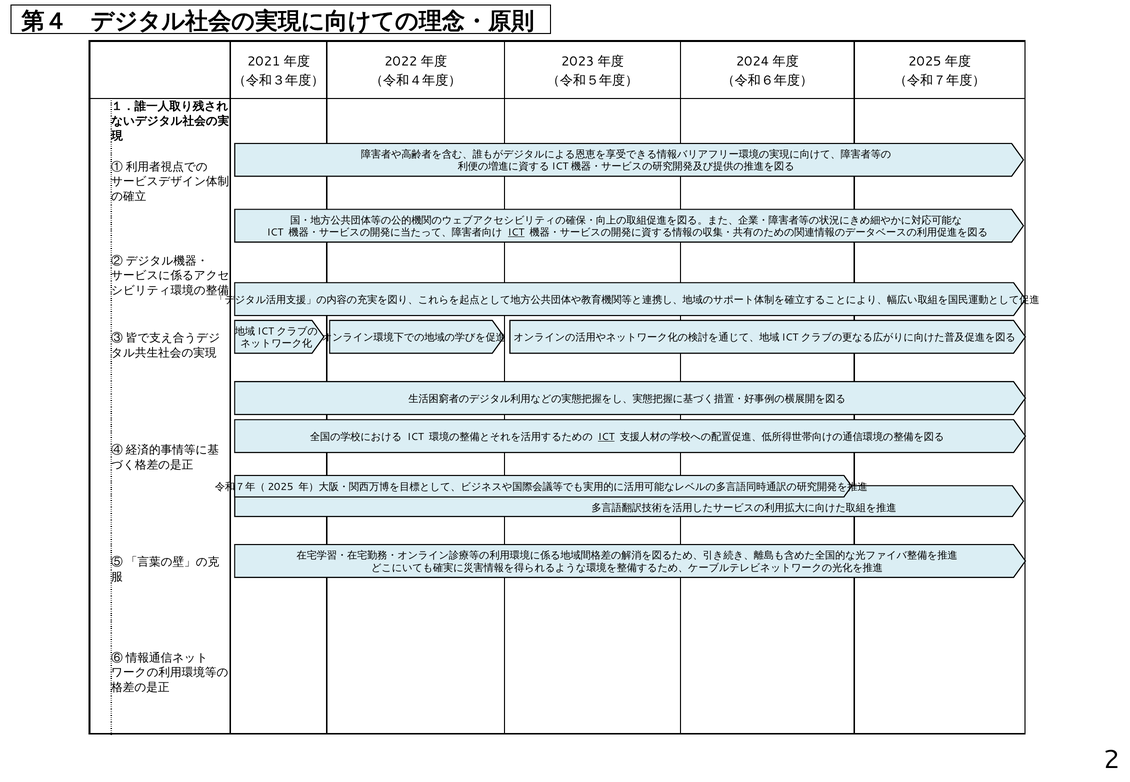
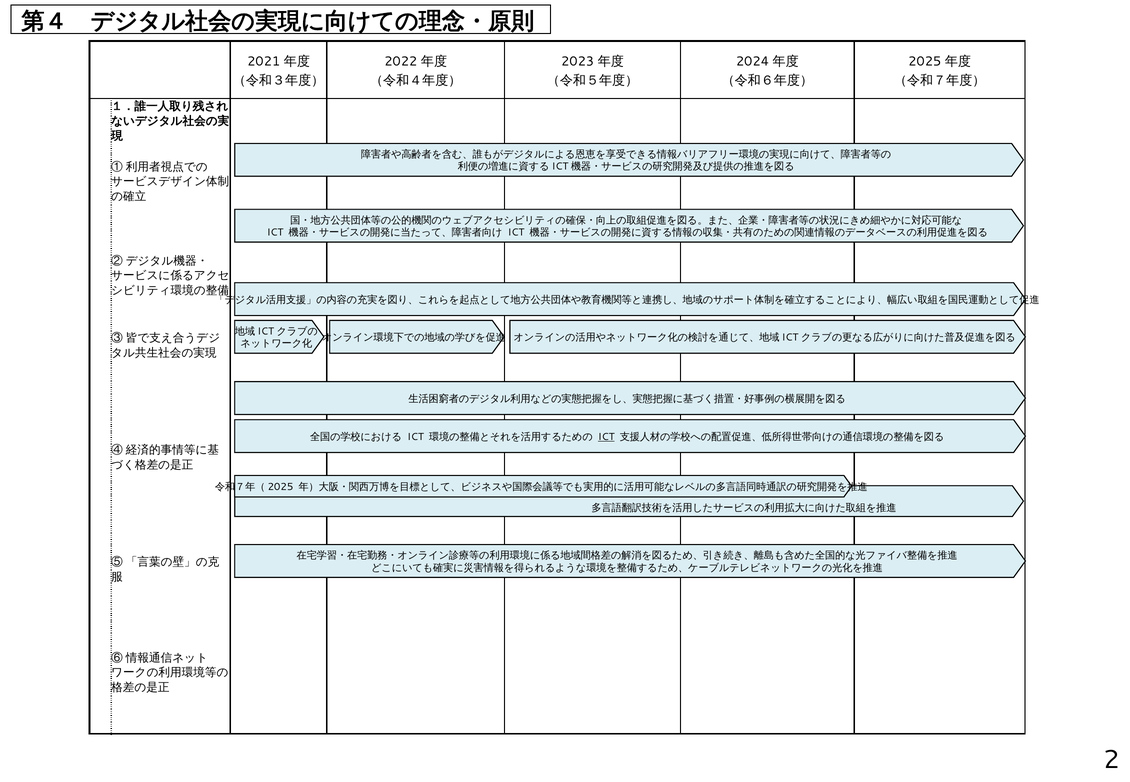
ICT underline: present -> none (516, 233)
